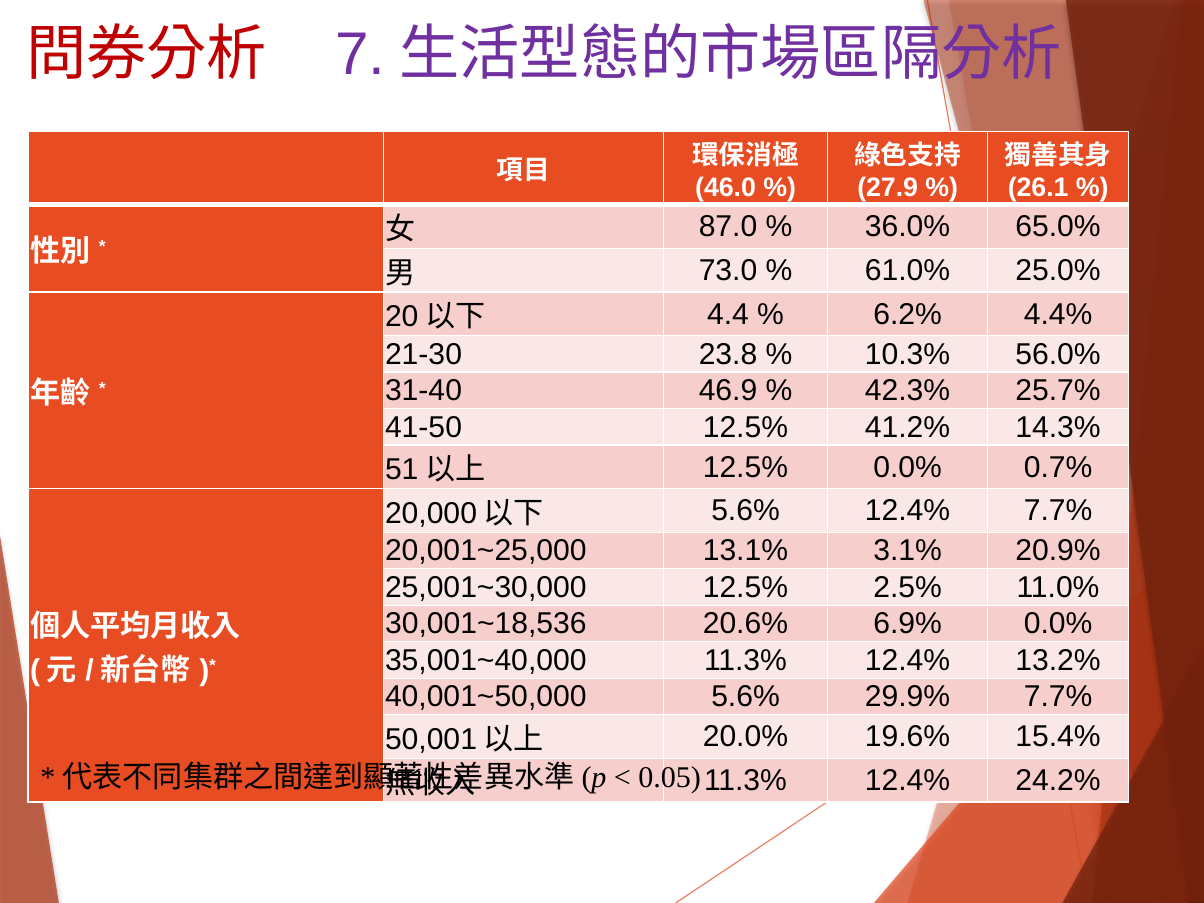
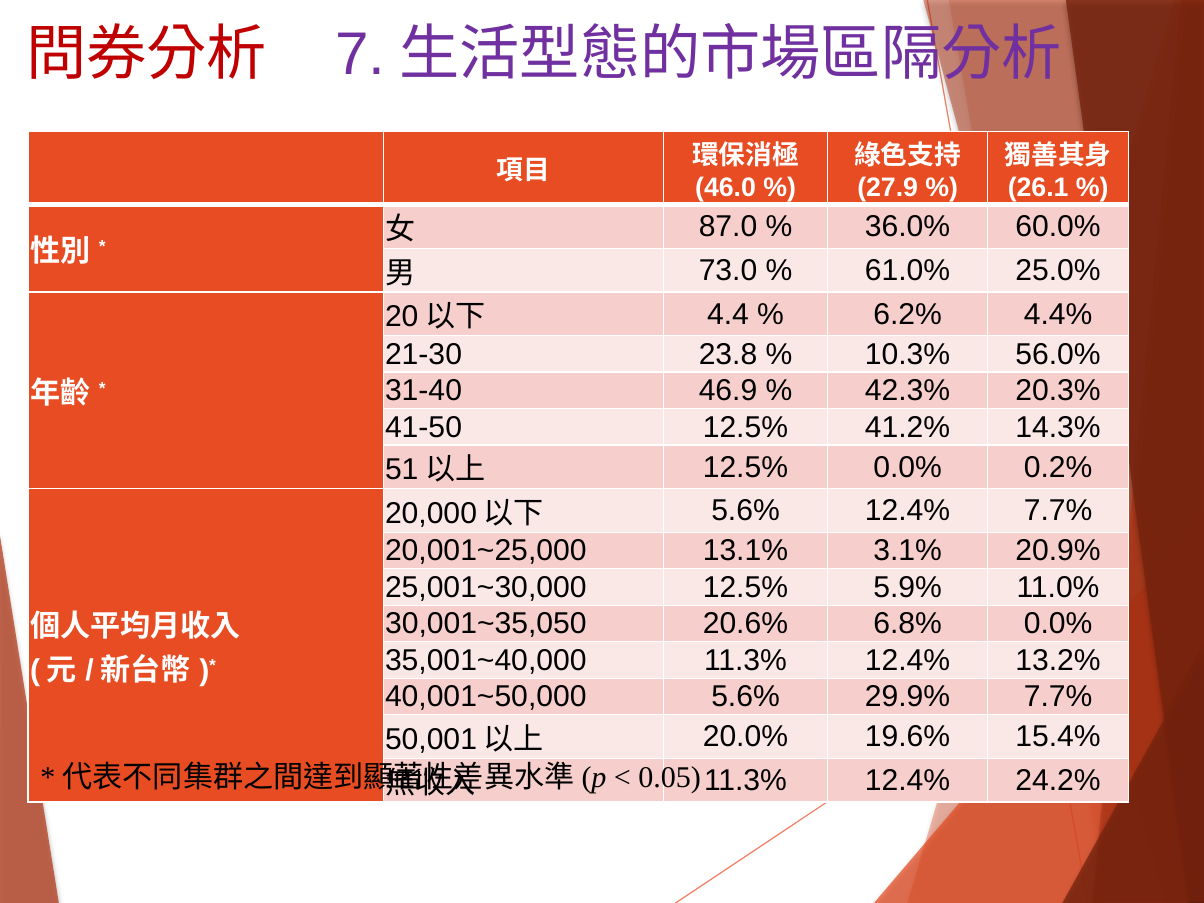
65.0%: 65.0% -> 60.0% (1058, 227)
25.7%: 25.7% -> 20.3% (1058, 391)
0.7%: 0.7% -> 0.2% (1058, 467)
2.5%: 2.5% -> 5.9% (908, 587)
30,001~18,536: 30,001~18,536 -> 30,001~35,050 (486, 624)
6.9%: 6.9% -> 6.8% (908, 624)
